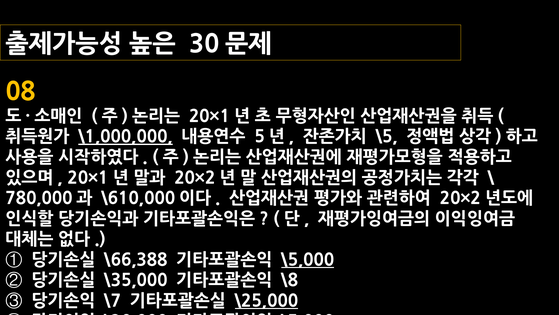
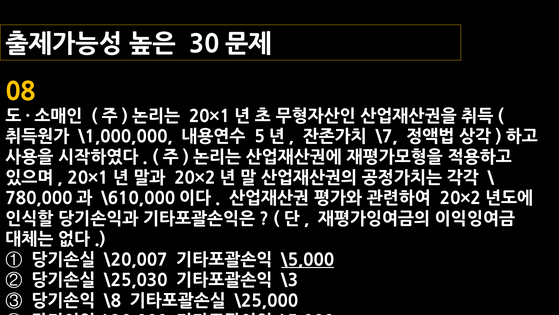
\1,000,000 underline: present -> none (126, 137)
\5: \5 -> \7 (387, 137)
\66,388: \66,388 -> \20,007 (136, 260)
\35,000: \35,000 -> \25,030 (136, 280)
\8: \8 -> \3 (290, 280)
\7: \7 -> \8 (113, 301)
\25,000 underline: present -> none (266, 301)
